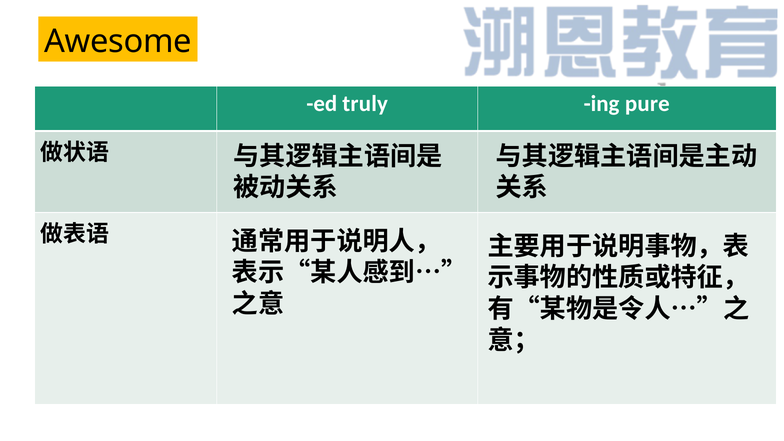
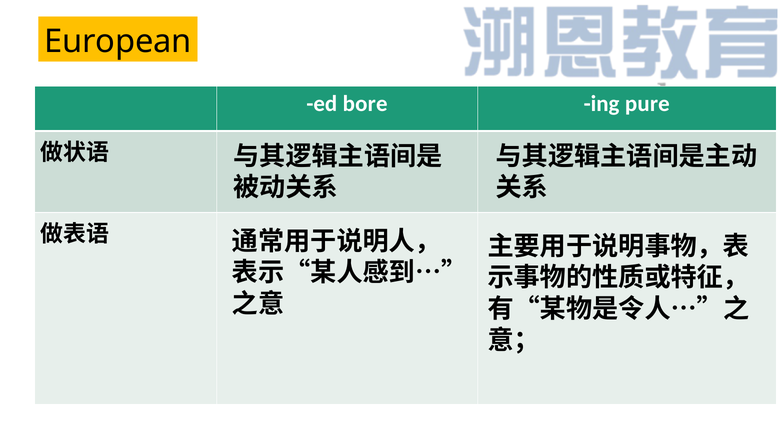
Awesome: Awesome -> European (118, 41)
truly: truly -> bore (365, 104)
